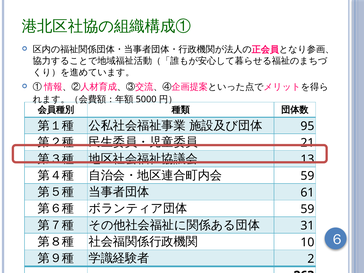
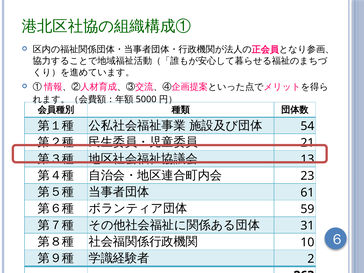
95: 95 -> 54 (307, 126)
59: 59 -> 23 (307, 176)
